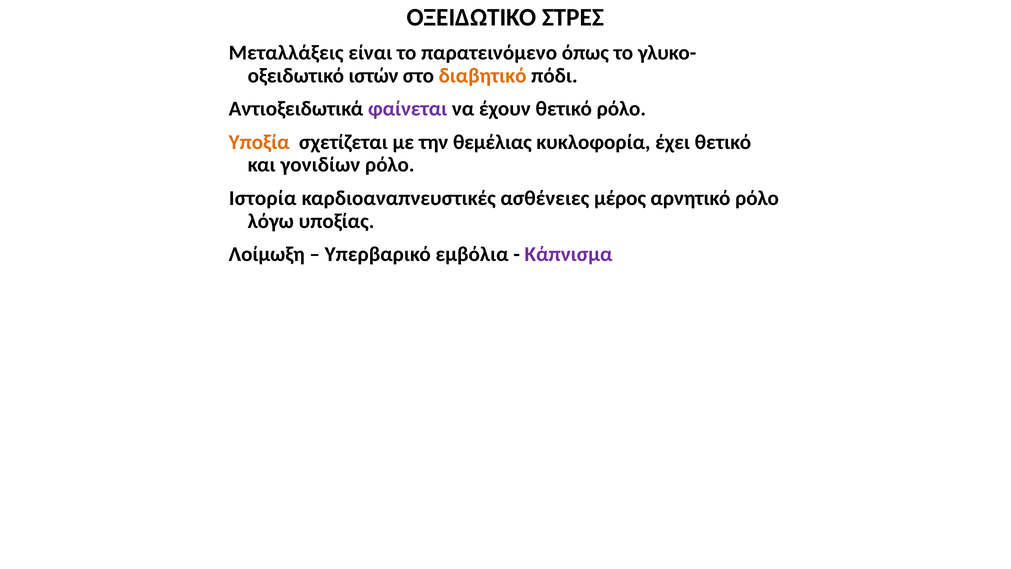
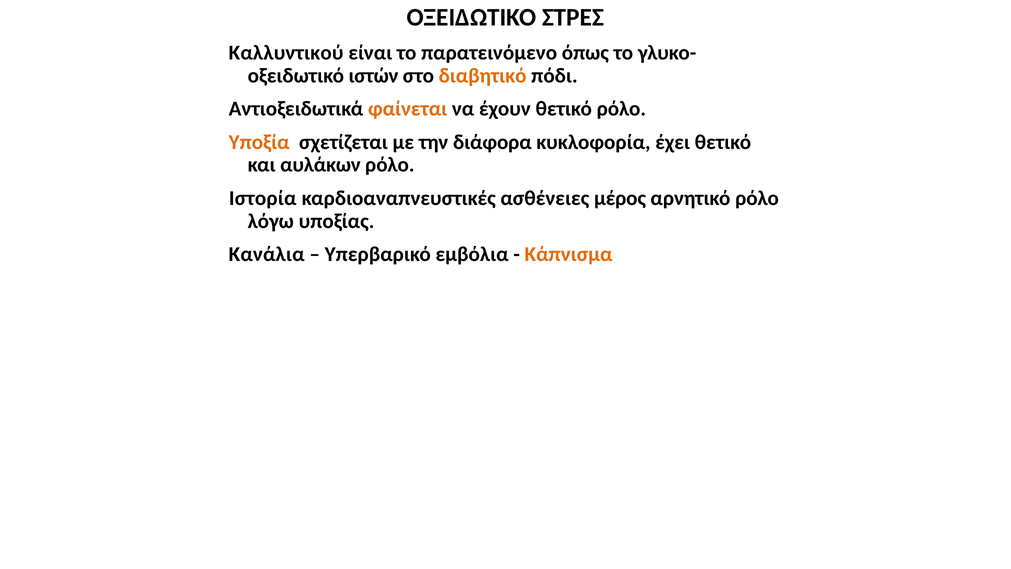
Μεταλλάξεις: Μεταλλάξεις -> Καλλυντικού (286, 53)
φαίνεται colour: purple -> orange (408, 109)
θεμέλιας: θεμέλιας -> διάφορα (492, 142)
γονιδίων: γονιδίων -> αυλάκων (320, 165)
Λοίμωξη: Λοίμωξη -> Κανάλια (267, 254)
Κάπνισμα colour: purple -> orange (569, 254)
